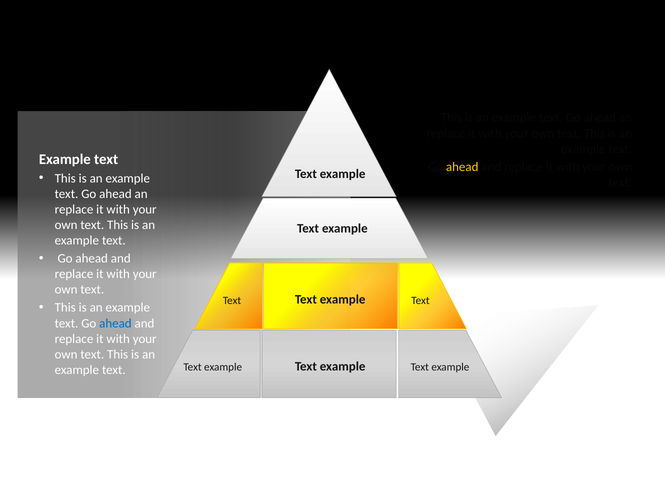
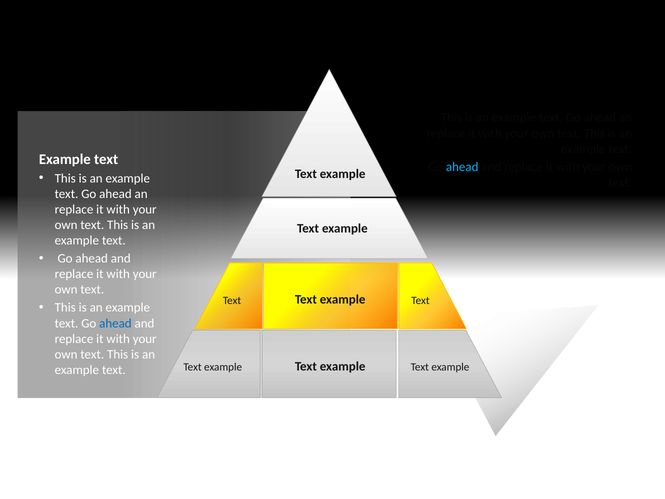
ahead colour: yellow -> light blue (462, 167)
